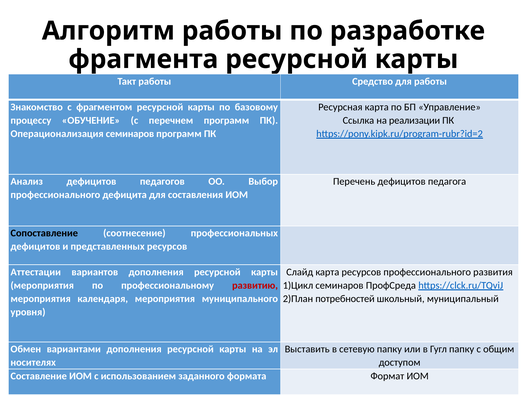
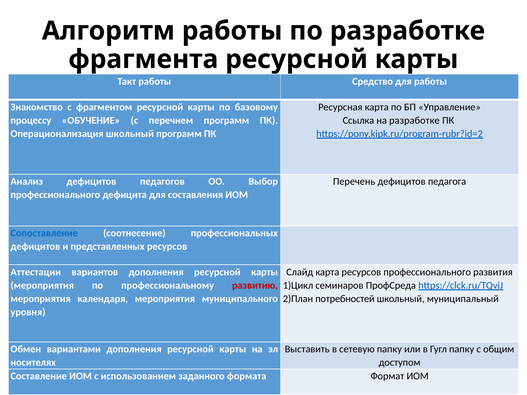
на реализации: реализации -> разработке (414, 120)
Операционализация семинаров: семинаров -> школьный (130, 134)
Сопоставление colour: black -> blue (44, 233)
